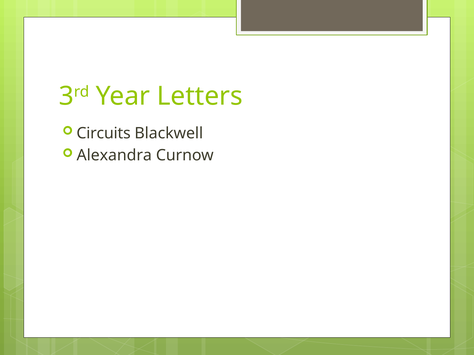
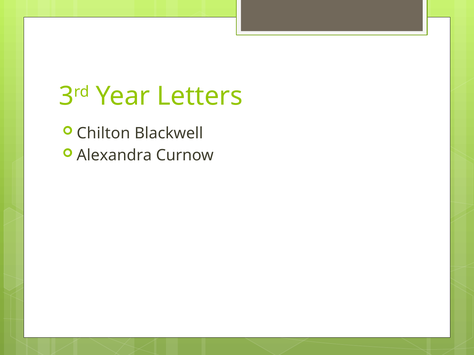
Circuits: Circuits -> Chilton (103, 133)
